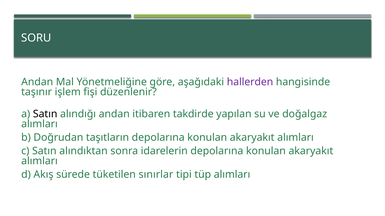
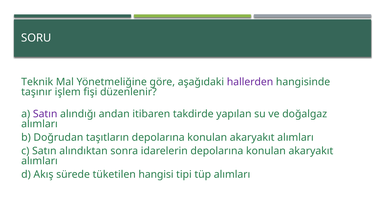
Andan: Andan -> Teknik (37, 82)
Satın colour: black -> purple (45, 114)
sınırlar: sınırlar -> hangisi (156, 175)
